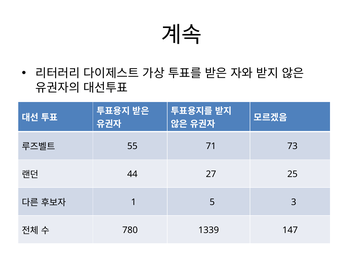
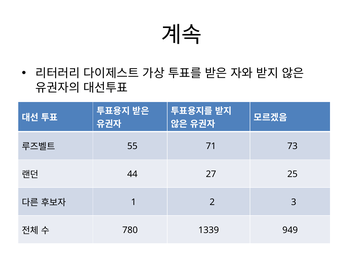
5: 5 -> 2 (212, 202)
147: 147 -> 949 (290, 230)
